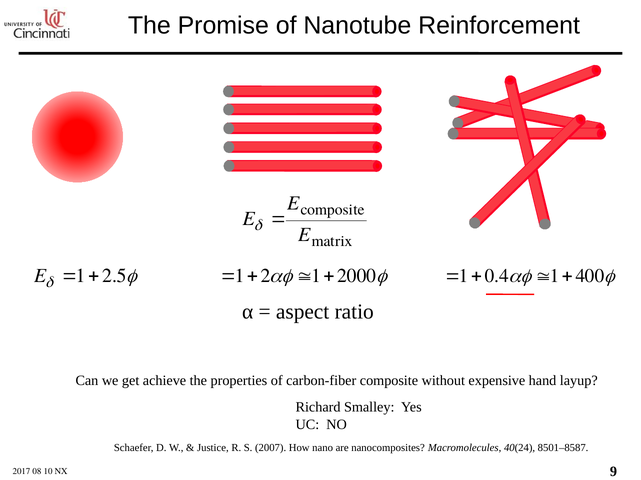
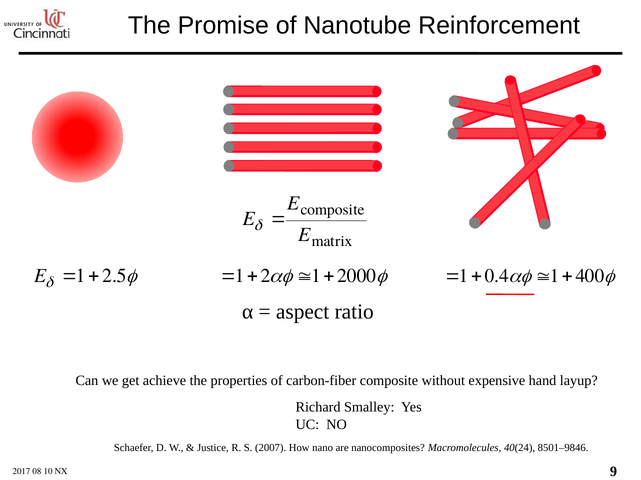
8501–8587: 8501–8587 -> 8501–9846 (563, 448)
